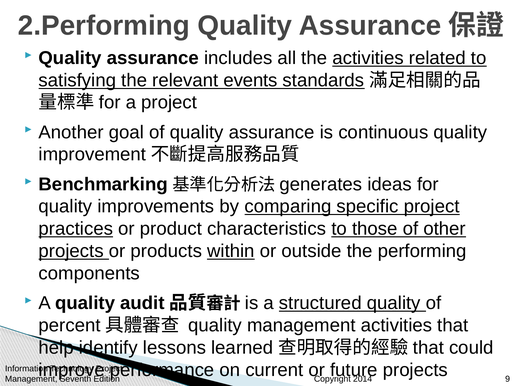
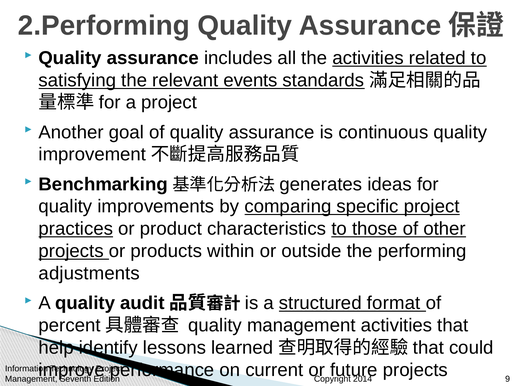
within underline: present -> none (231, 251)
components: components -> adjustments (89, 274)
structured quality: quality -> format (394, 303)
